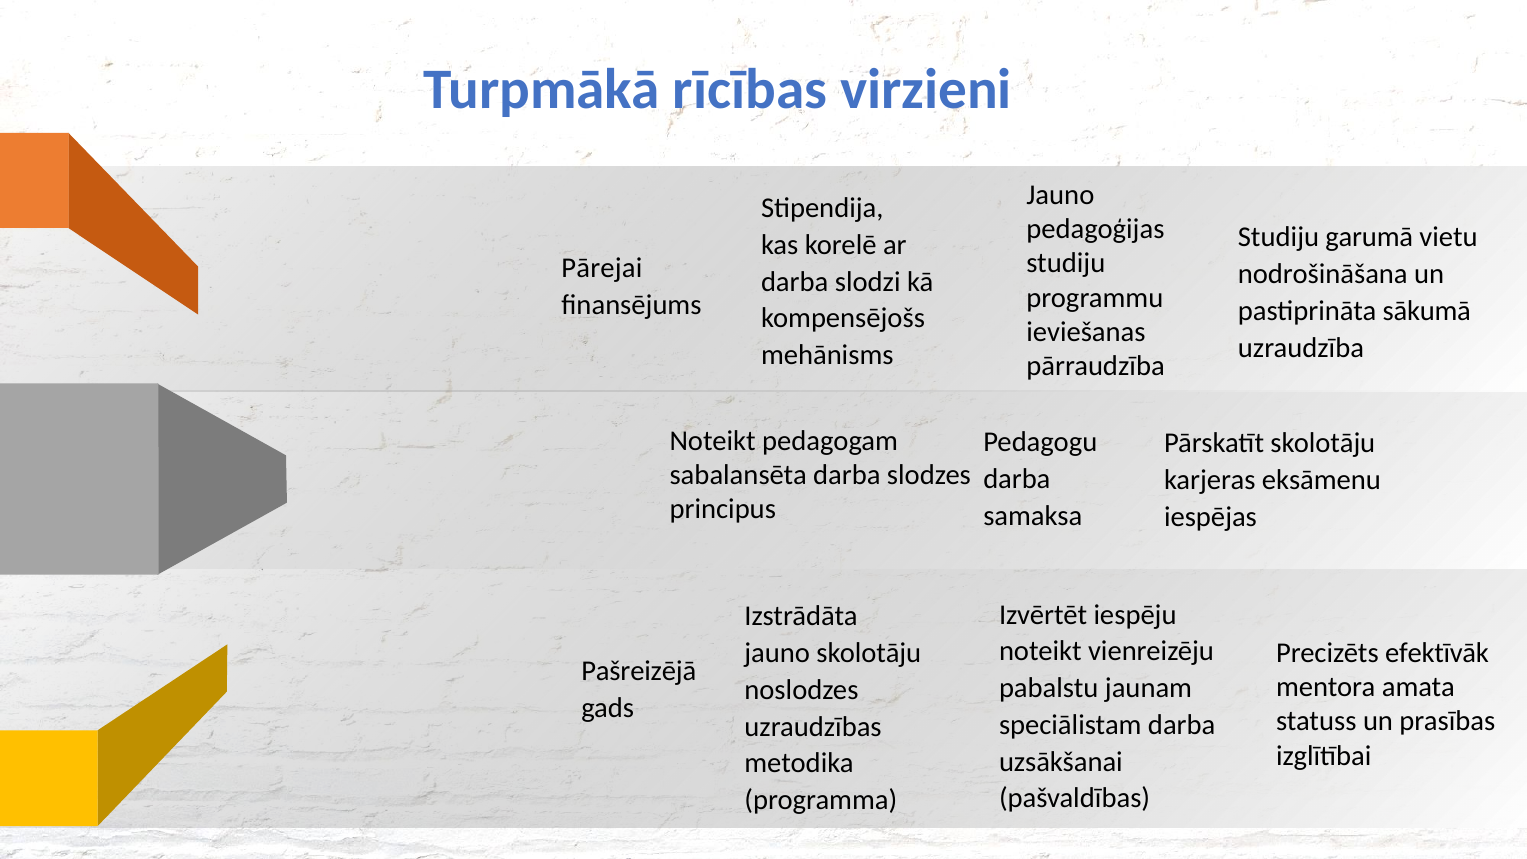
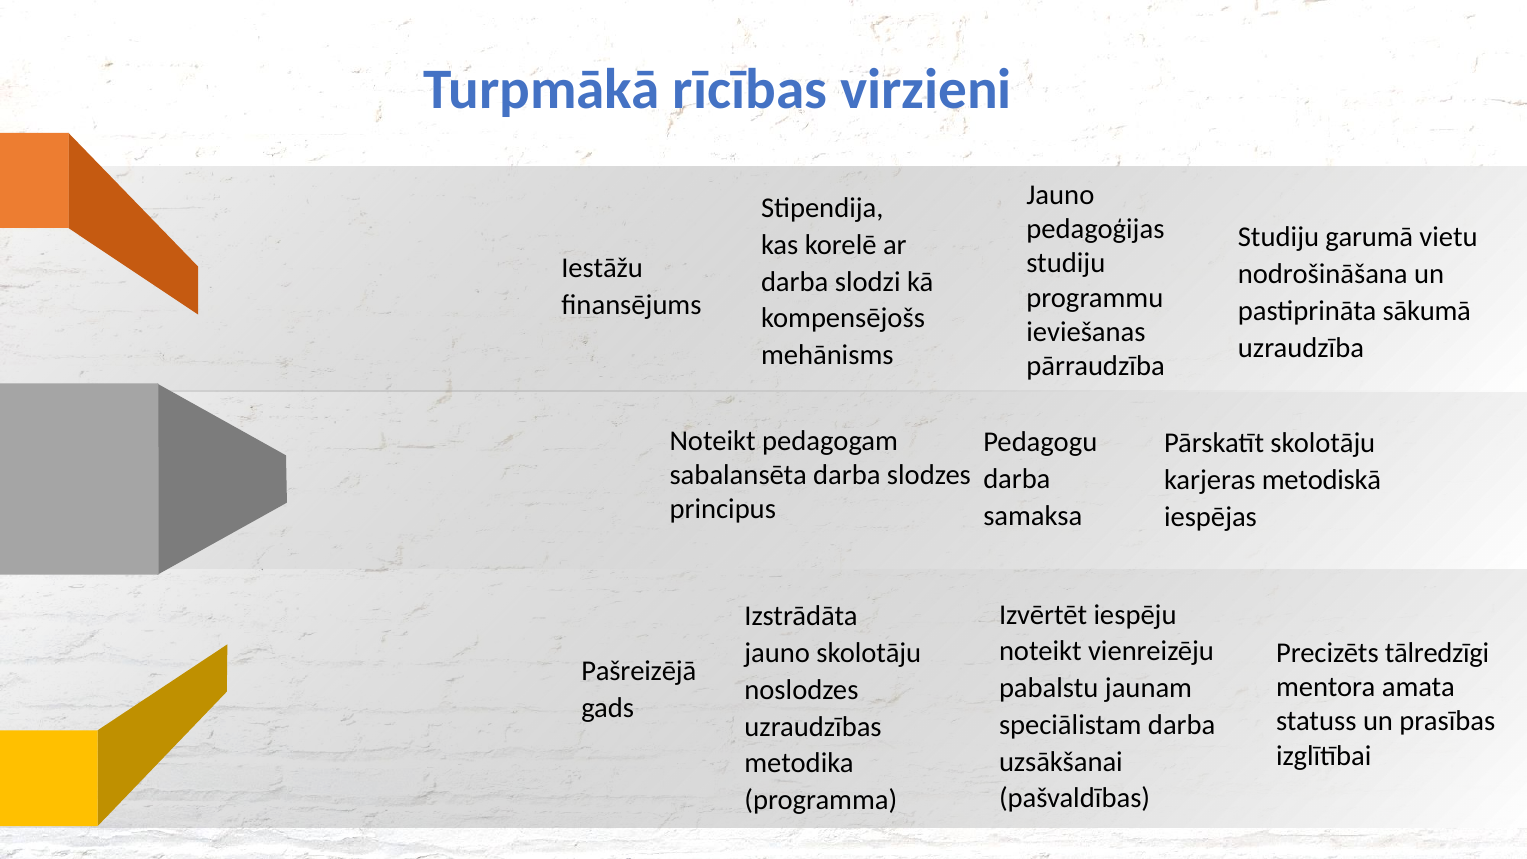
Pārejai: Pārejai -> Iestāžu (602, 268)
eksāmenu: eksāmenu -> metodiskā (1322, 480)
efektīvāk: efektīvāk -> tālredzīgi (1437, 653)
